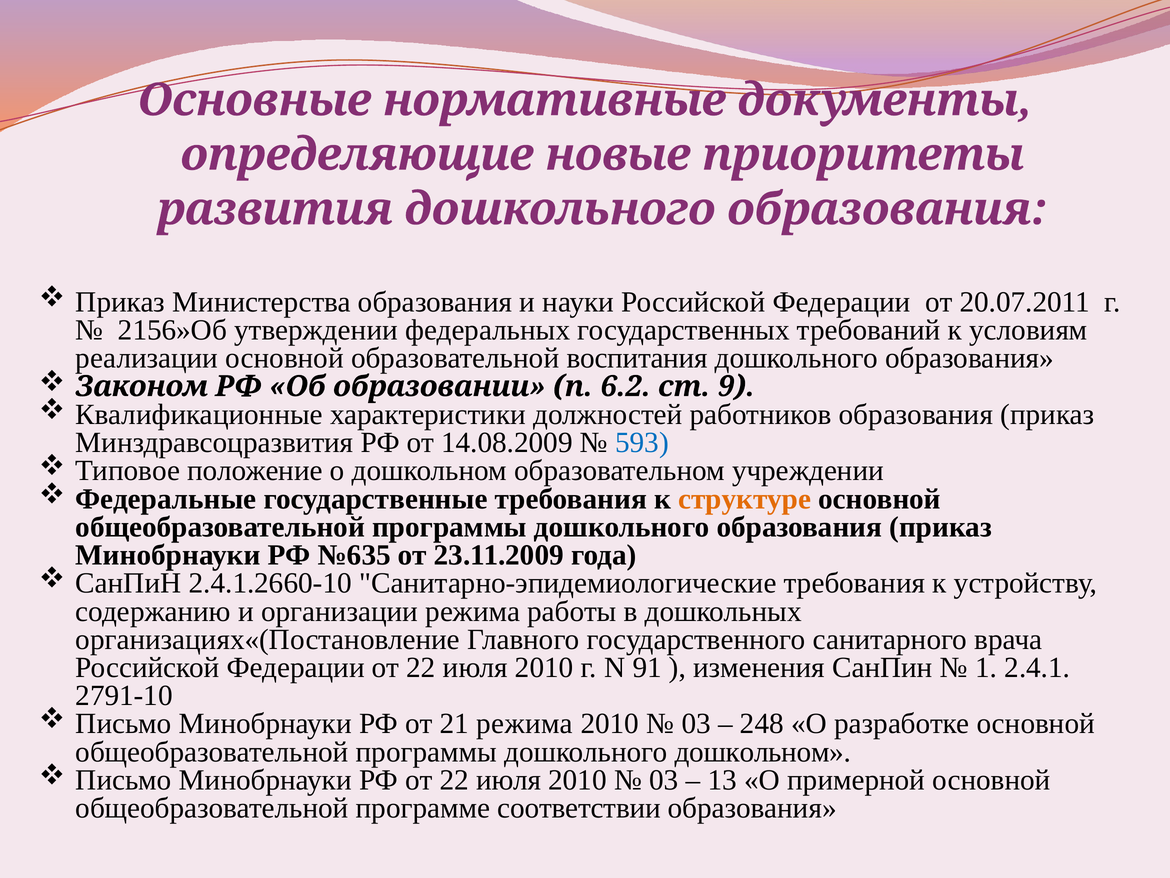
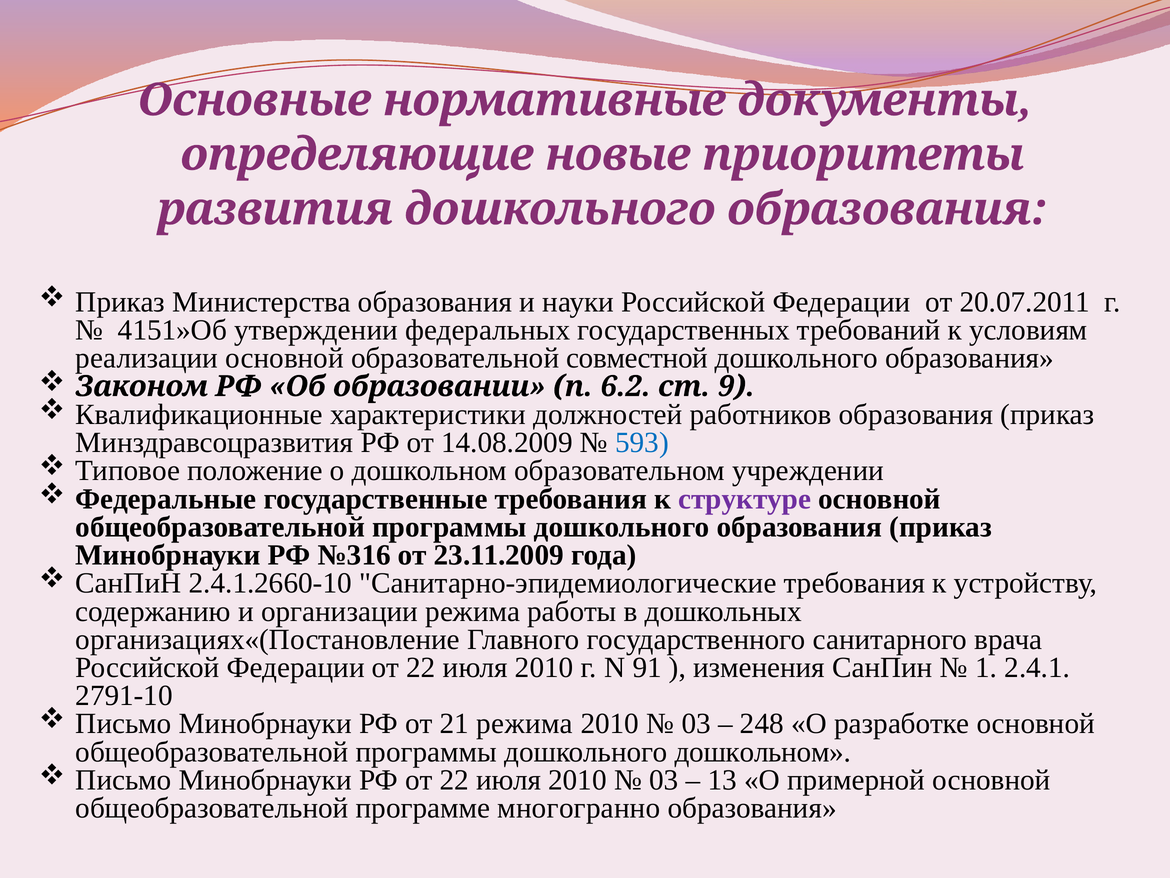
2156»Об: 2156»Об -> 4151»Об (172, 330)
воспитания: воспитания -> совместной (637, 358)
структуре colour: orange -> purple (745, 499)
№635: №635 -> №316 (354, 555)
соответствии: соответствии -> многогранно (579, 808)
